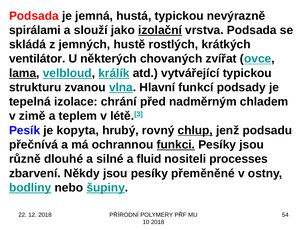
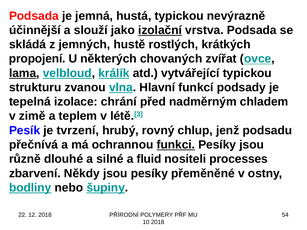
spirálami: spirálami -> účinnější (35, 30)
ventilátor: ventilátor -> propojení (37, 59)
kopyta: kopyta -> tvrzení (78, 131)
chlup underline: present -> none (195, 131)
